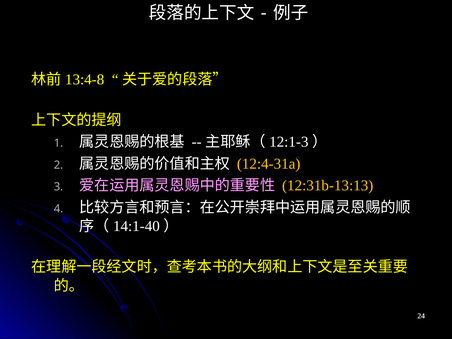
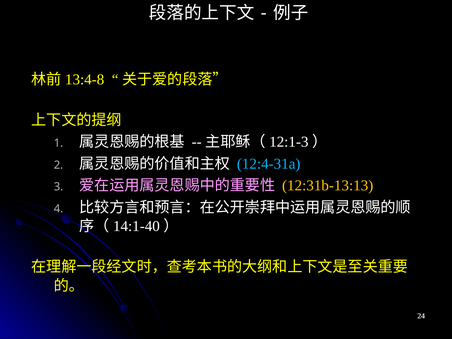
12:4-31a colour: yellow -> light blue (269, 164)
